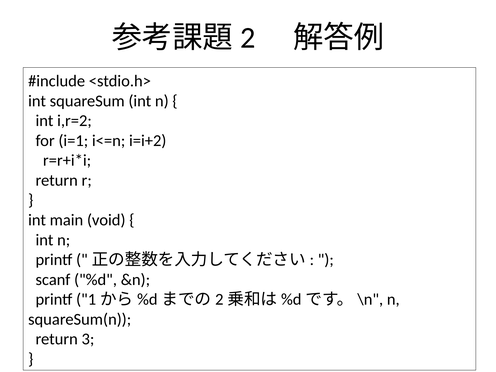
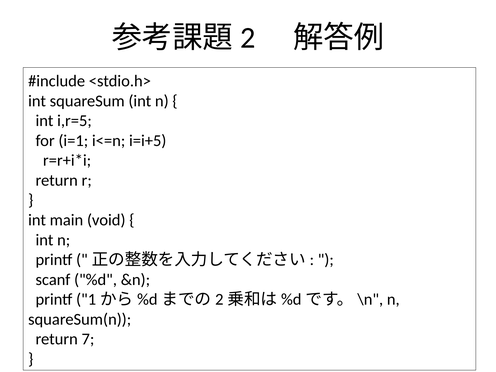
i,r=2: i,r=2 -> i,r=5 (74, 121)
i=i+2: i=i+2 -> i=i+5 (148, 141)
3: 3 -> 7 (88, 339)
